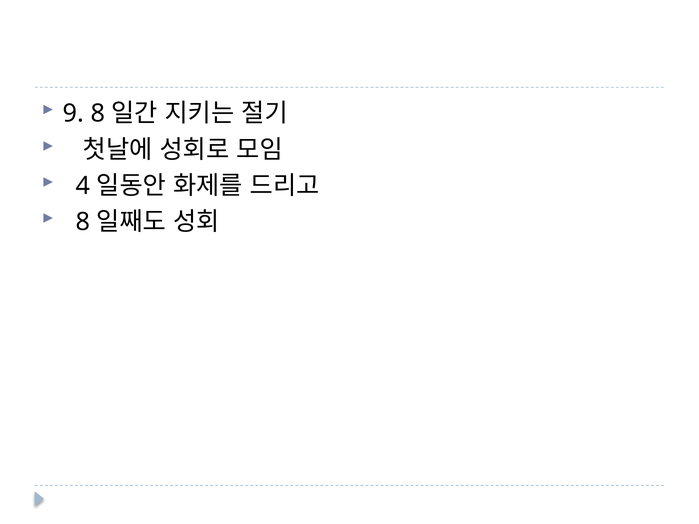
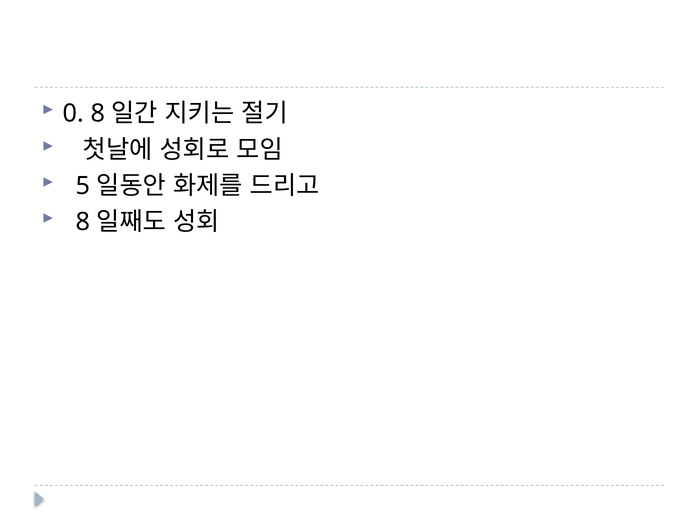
9: 9 -> 0 (73, 114)
4: 4 -> 5 (83, 186)
